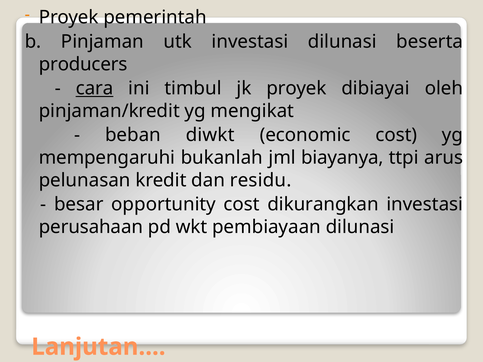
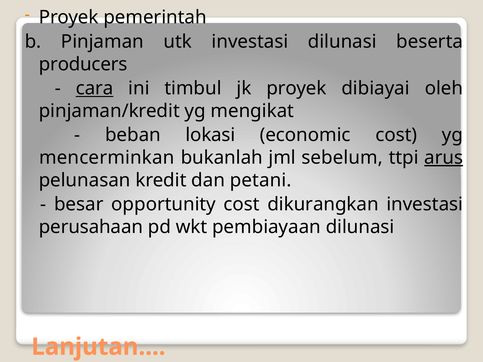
diwkt: diwkt -> lokasi (210, 135)
mempengaruhi: mempengaruhi -> mencerminkan (107, 158)
biayanya: biayanya -> sebelum (342, 158)
arus underline: none -> present (444, 158)
residu: residu -> petani (261, 180)
